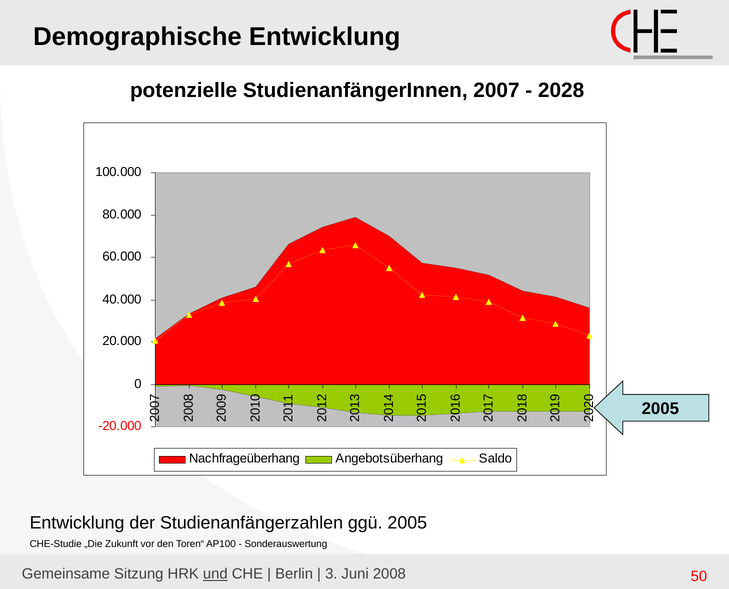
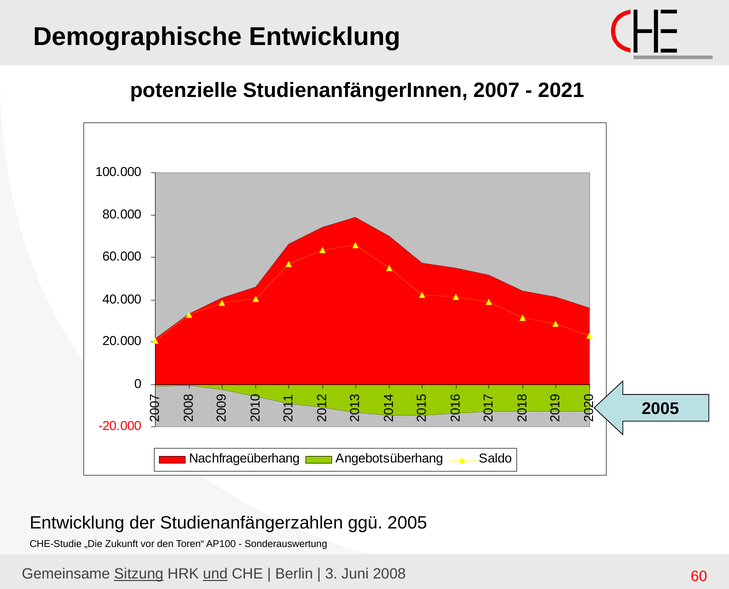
2028: 2028 -> 2021 (561, 90)
Sitzung underline: none -> present (139, 574)
50: 50 -> 60 (699, 576)
